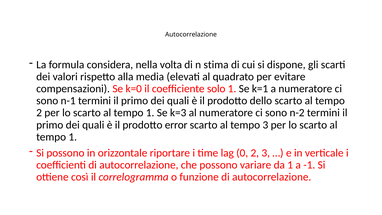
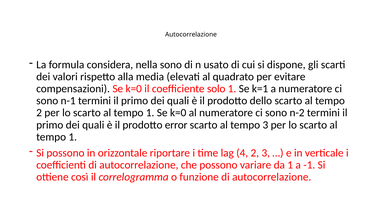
nella volta: volta -> sono (171, 65)
stima: stima -> usato (216, 65)
1 Se k=3: k=3 -> k=0 (178, 113)
0: 0 -> 4 (242, 153)
